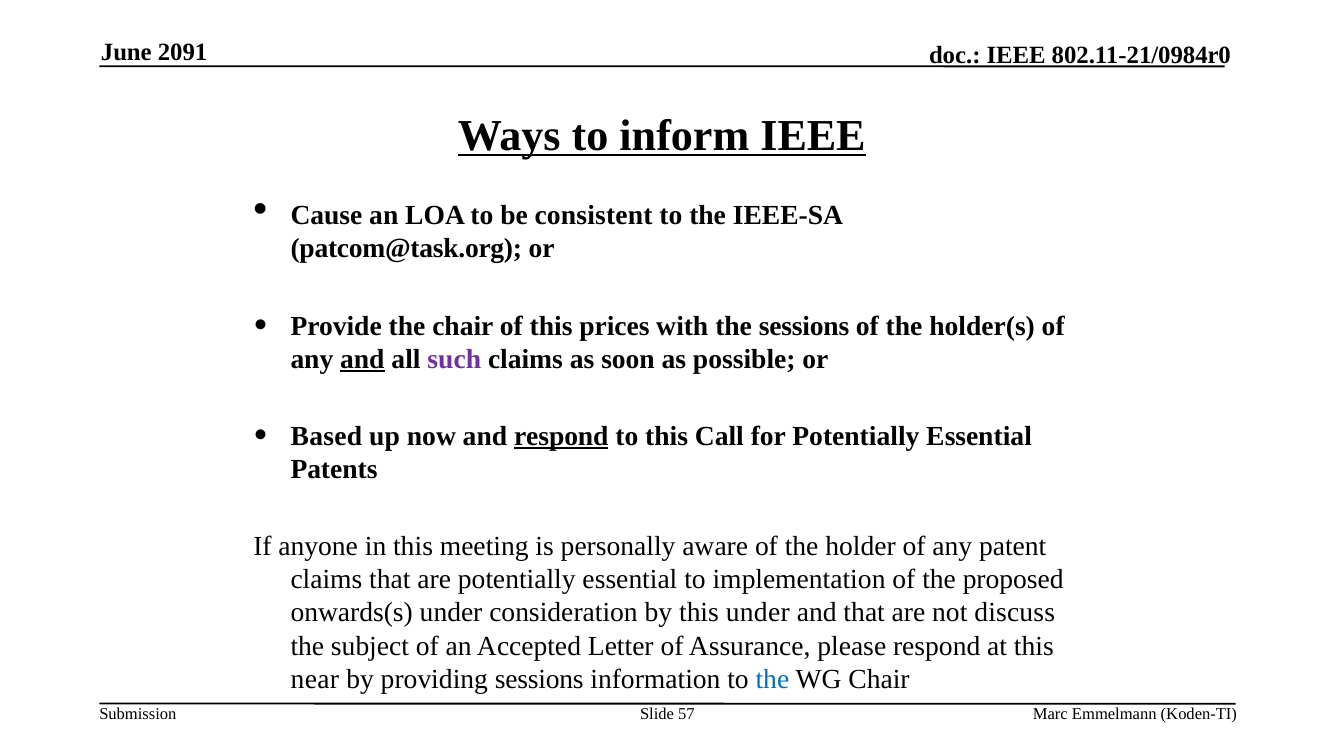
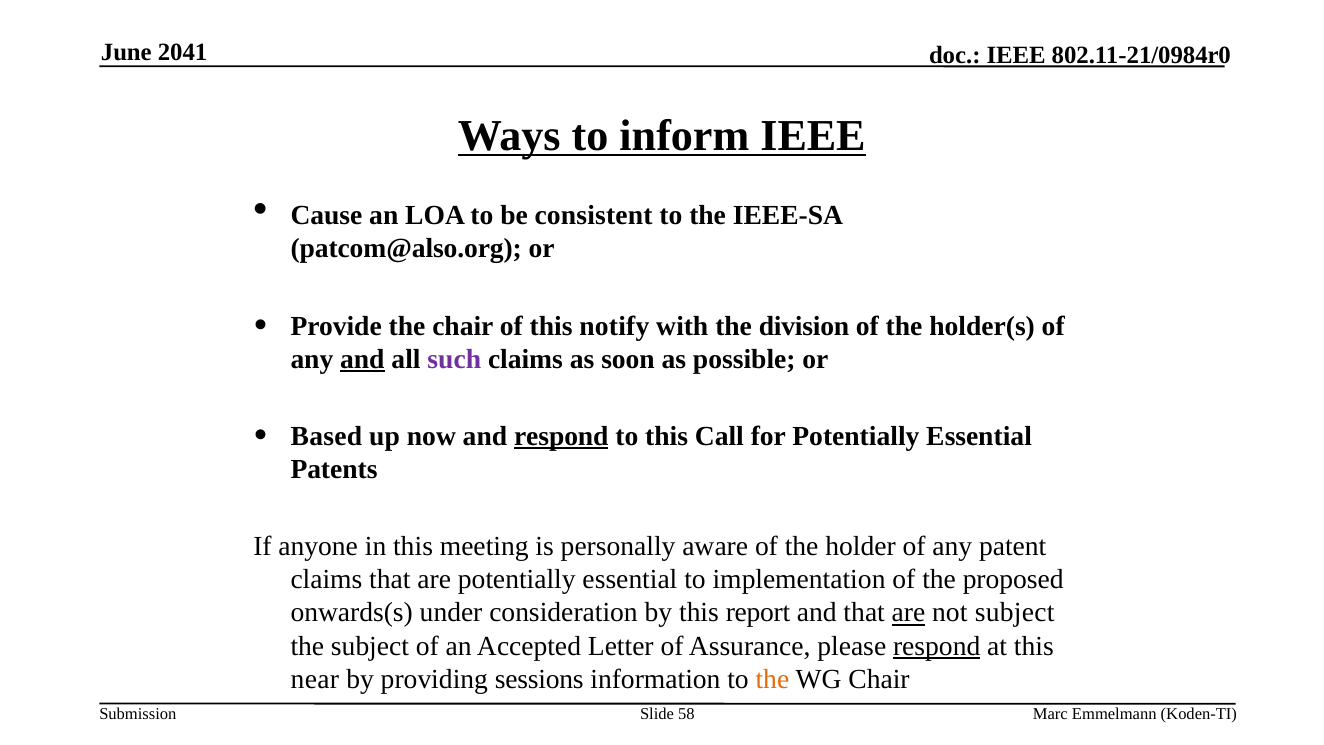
2091: 2091 -> 2041 (183, 53)
patcom@task.org: patcom@task.org -> patcom@also.org (406, 249)
prices: prices -> notify (614, 326)
the sessions: sessions -> division (804, 326)
this under: under -> report (758, 613)
are underline: none -> present (909, 613)
not discuss: discuss -> subject (1015, 613)
respond underline: none -> present (937, 646)
the colour: blue -> orange (772, 679)
57: 57 -> 58 (686, 714)
